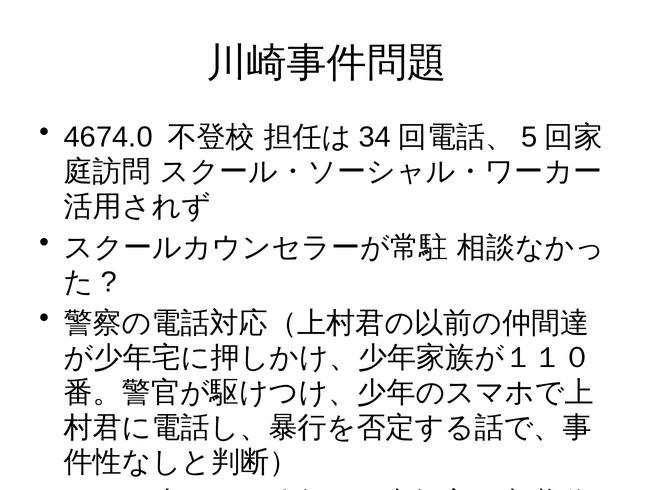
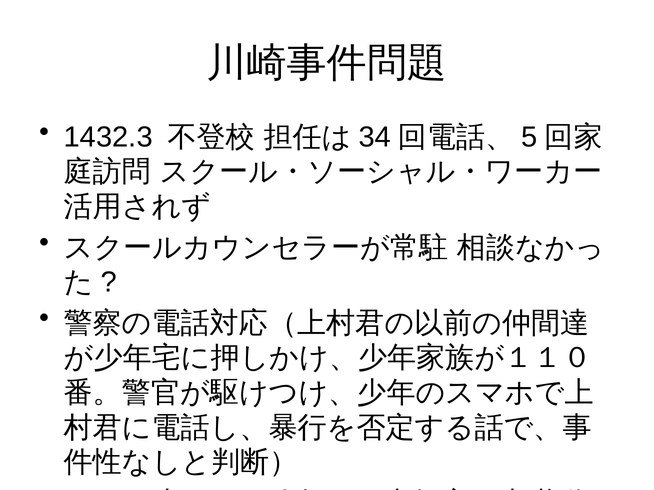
4674.0: 4674.0 -> 1432.3 (108, 137)
